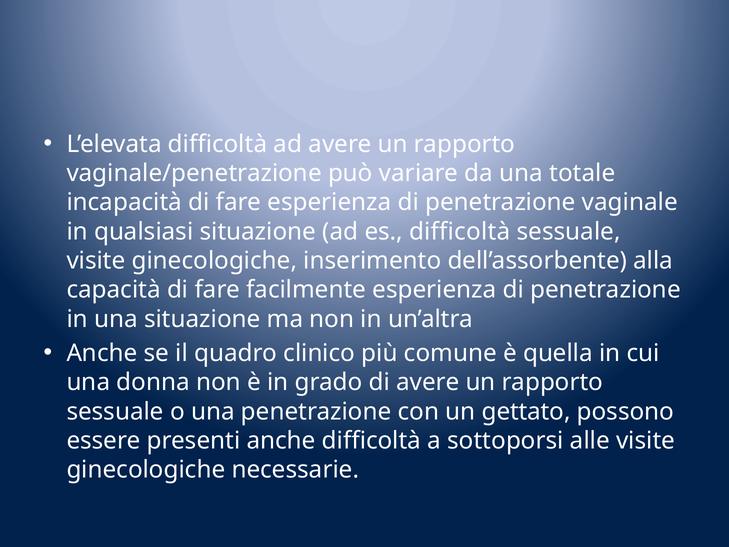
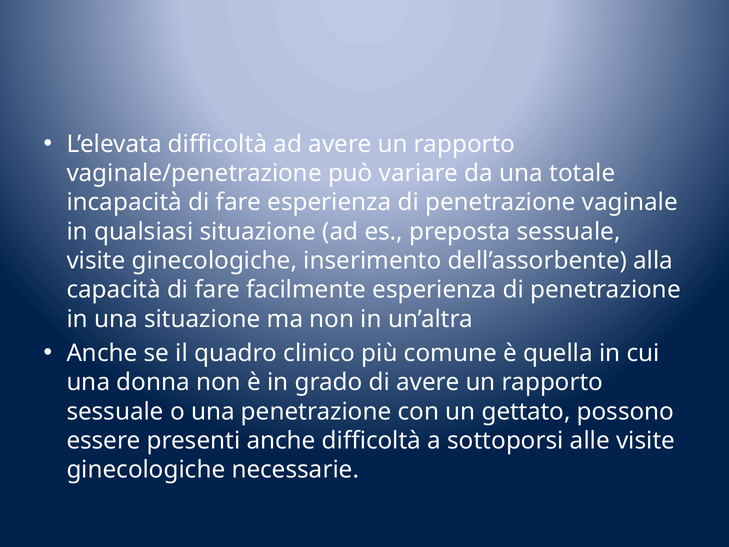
es difficoltà: difficoltà -> preposta (460, 232)
